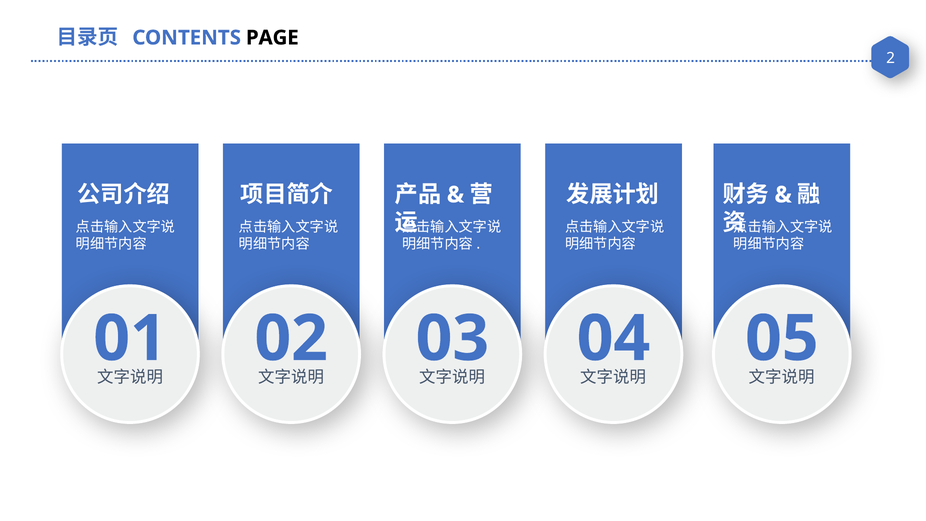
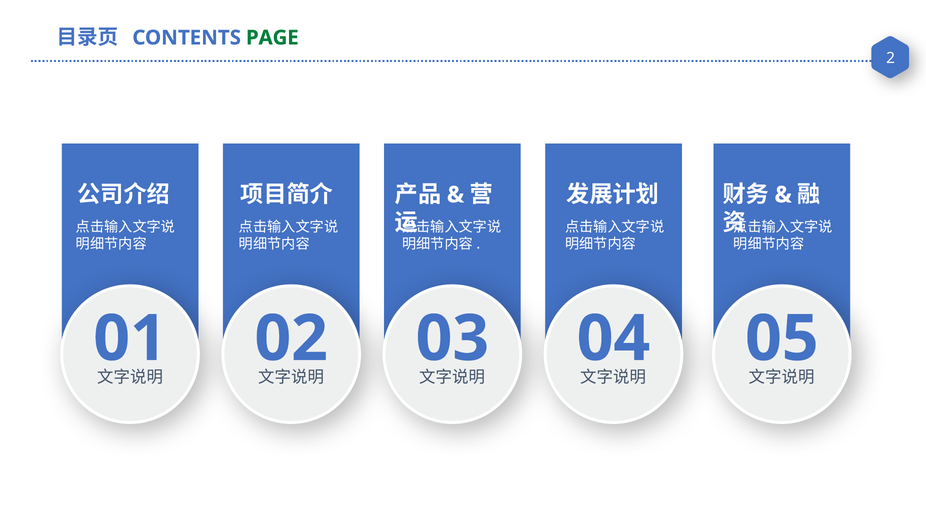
PAGE colour: black -> green (272, 38)
